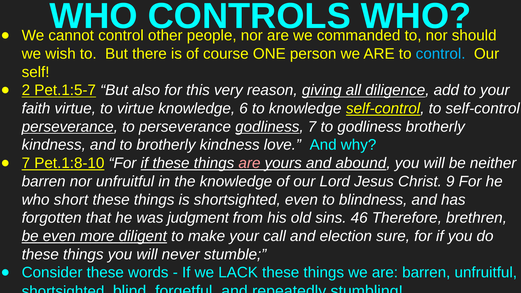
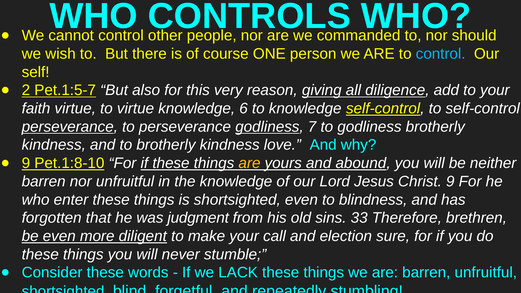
7: 7 -> 9 (26, 163)
are colour: pink -> yellow (249, 163)
short: short -> enter (71, 200)
46: 46 -> 33 (359, 218)
